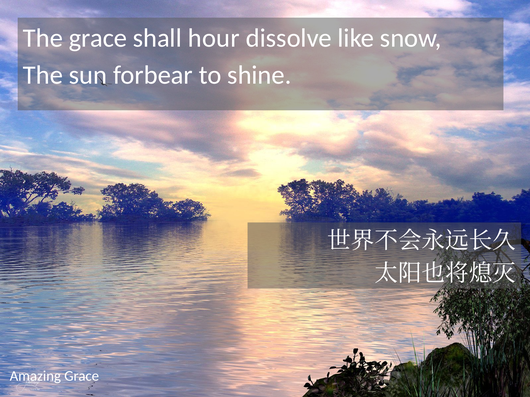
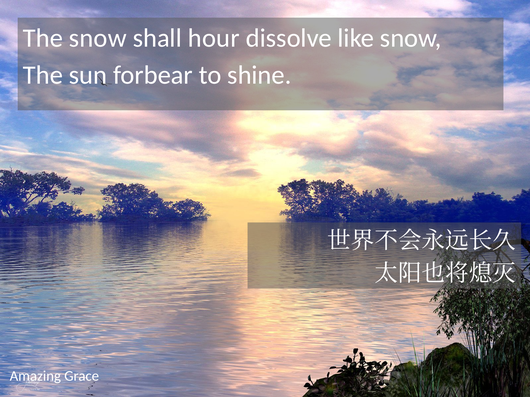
The grace: grace -> snow (98, 38)
